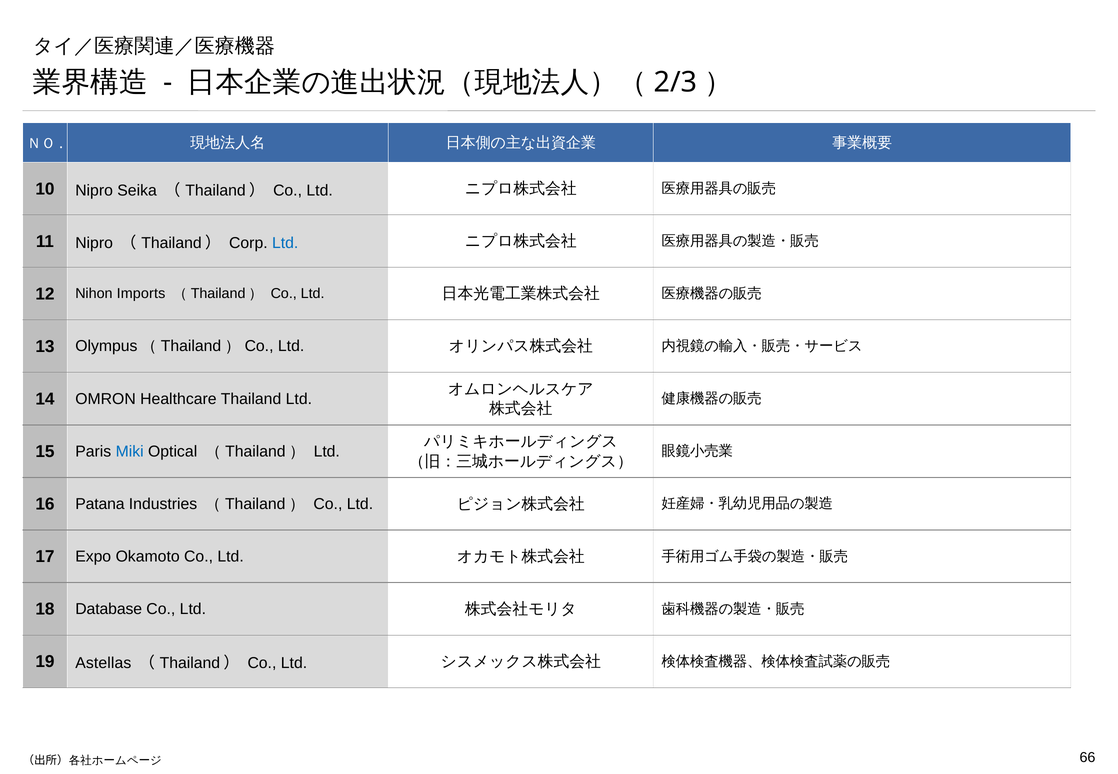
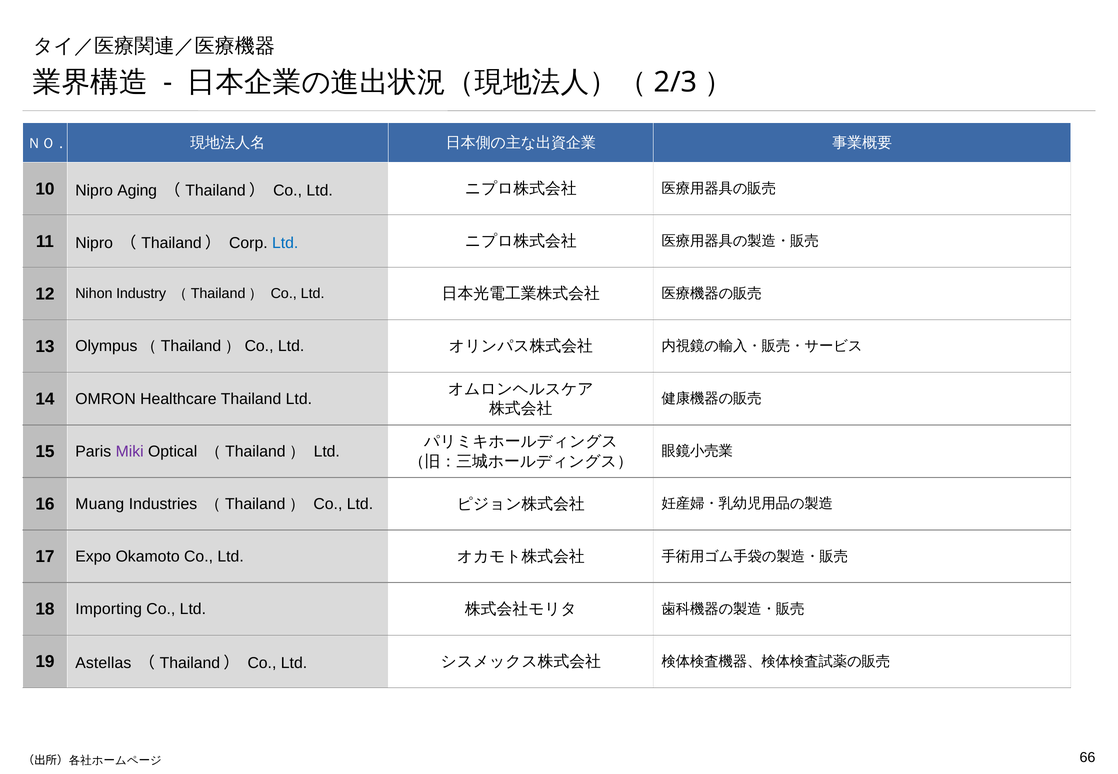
Seika: Seika -> Aging (137, 190)
Imports: Imports -> Industry (141, 294)
Miki colour: blue -> purple (130, 451)
Patana: Patana -> Muang (100, 504)
Database: Database -> Importing (109, 609)
